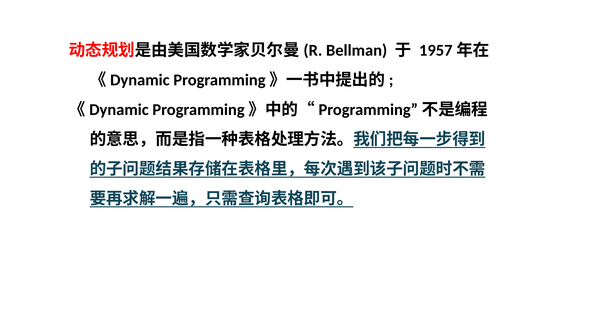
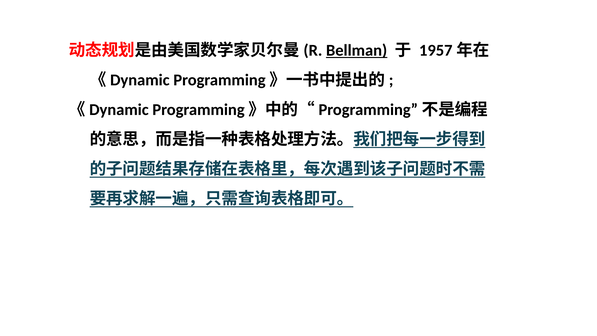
Bellman underline: none -> present (357, 51)
